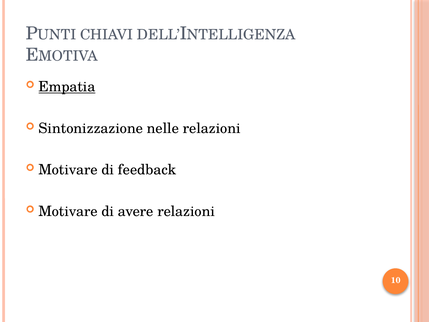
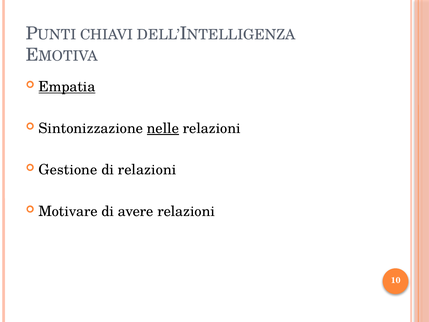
nelle underline: none -> present (163, 128)
Motivare: Motivare -> Gestione (68, 170)
di feedback: feedback -> relazioni (147, 170)
